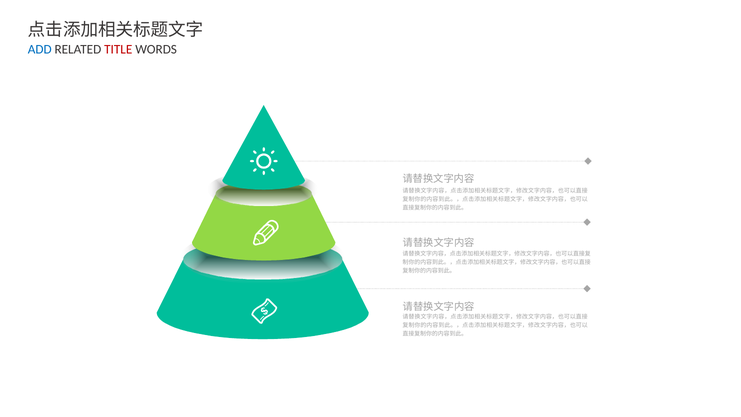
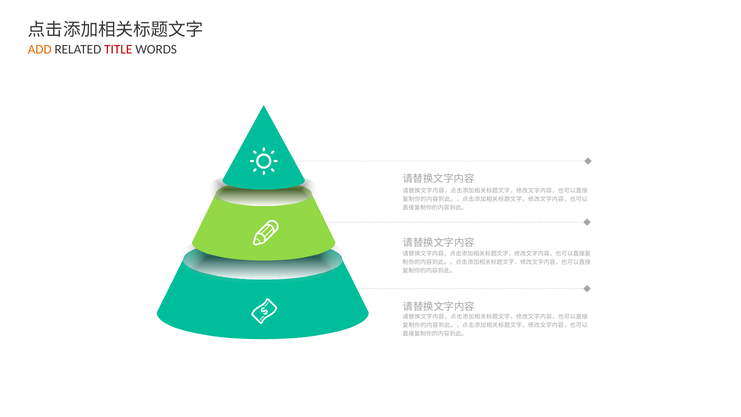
ADD colour: blue -> orange (40, 49)
